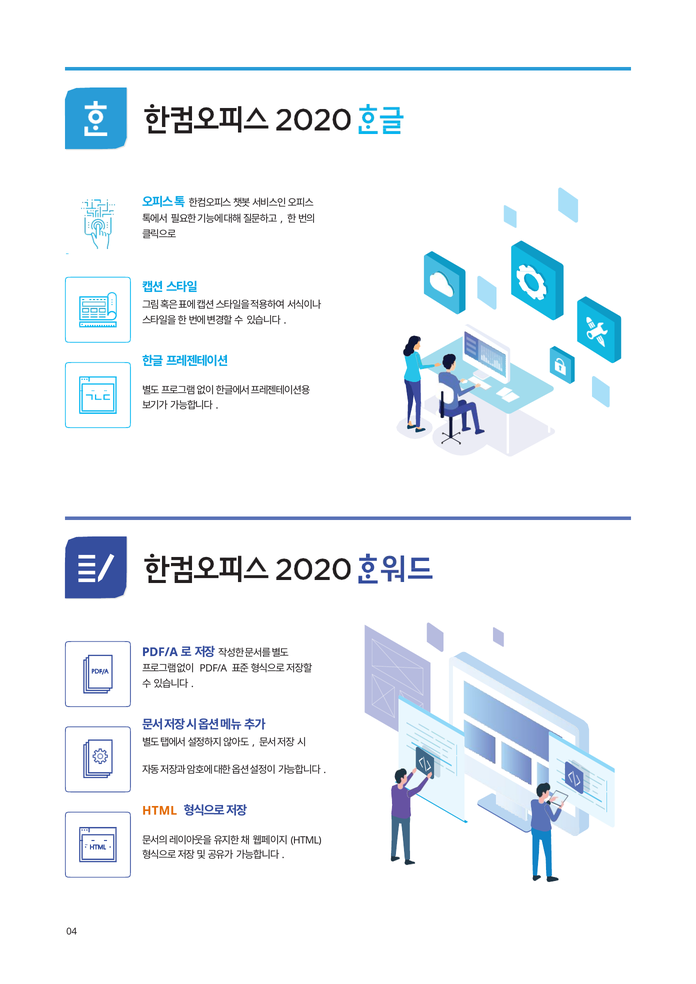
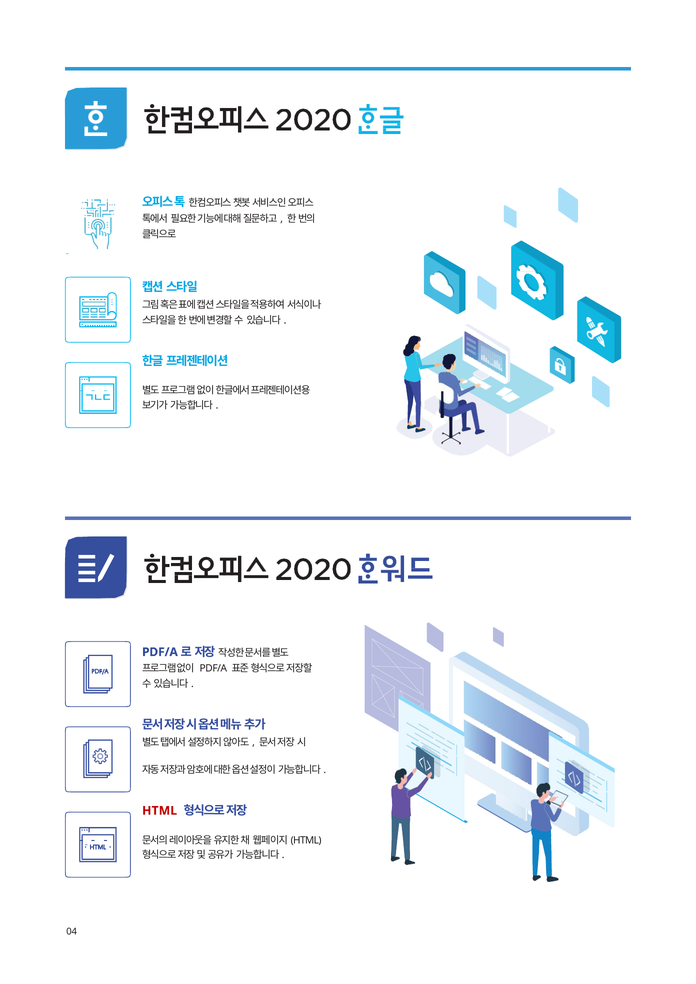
HTML colour: orange -> red (160, 810)
